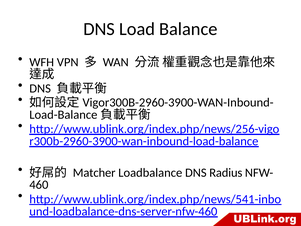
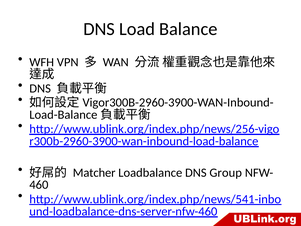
Radius: Radius -> Group (226, 172)
